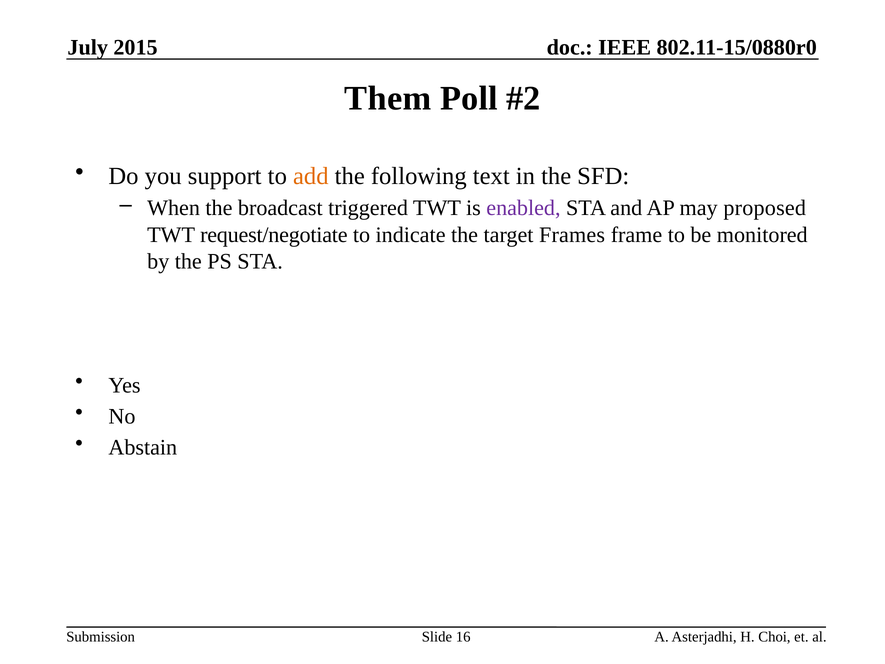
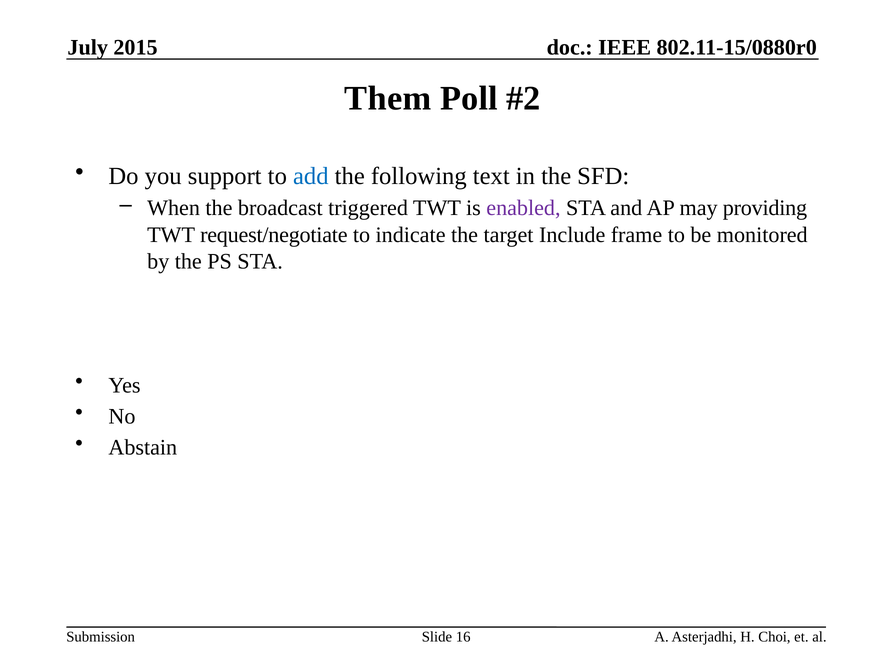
add colour: orange -> blue (311, 176)
proposed: proposed -> providing (765, 208)
Frames: Frames -> Include (572, 235)
